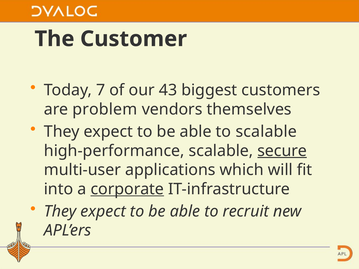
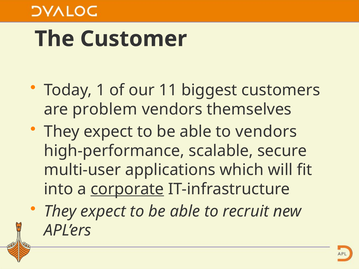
7: 7 -> 1 (101, 90)
43: 43 -> 11 (168, 90)
to scalable: scalable -> vendors (266, 132)
secure underline: present -> none (282, 151)
